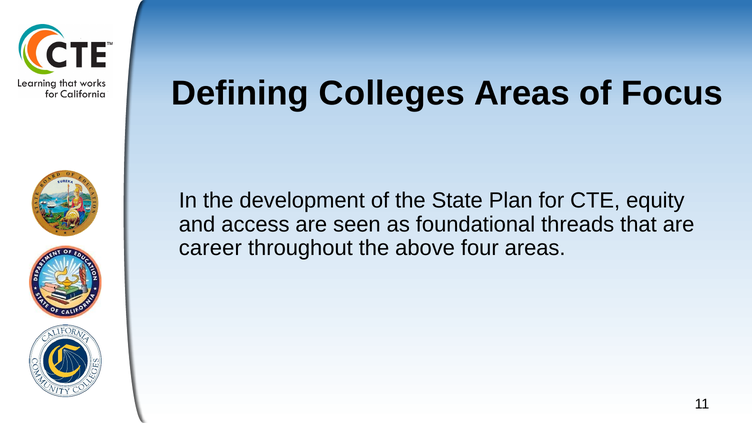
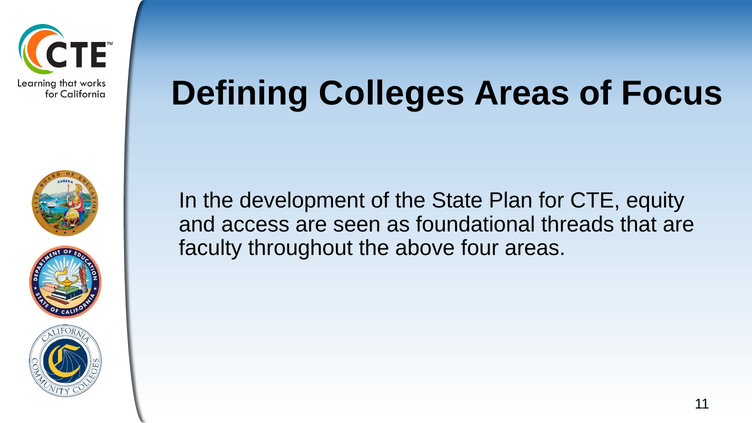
career: career -> faculty (210, 248)
